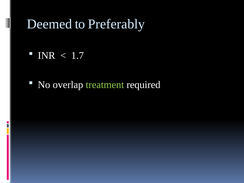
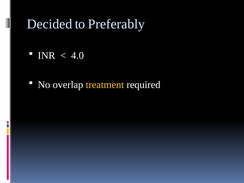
Deemed: Deemed -> Decided (49, 24)
1.7: 1.7 -> 4.0 (77, 56)
treatment colour: light green -> yellow (105, 85)
